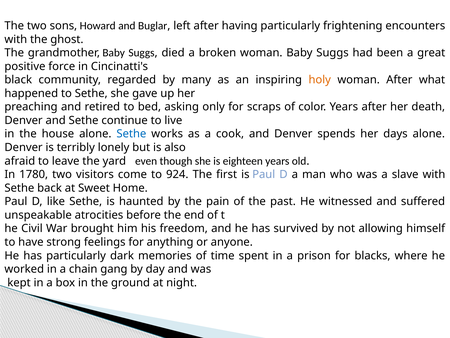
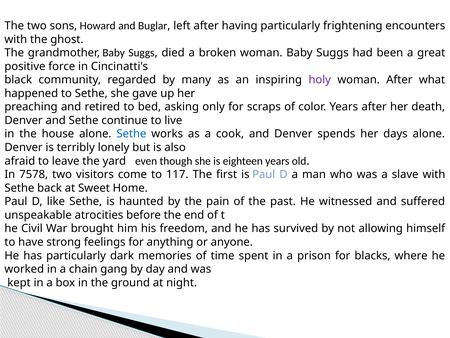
holy colour: orange -> purple (320, 80)
1780: 1780 -> 7578 (34, 174)
924: 924 -> 117 (177, 174)
